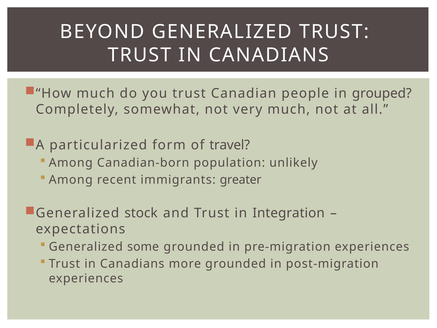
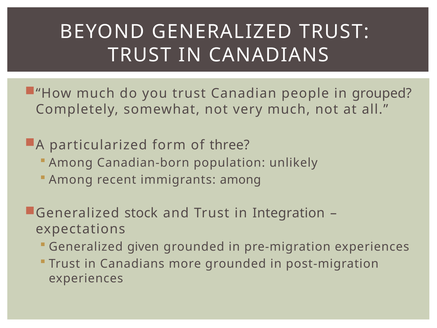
travel: travel -> three (230, 145)
immigrants greater: greater -> among (240, 180)
some: some -> given (143, 247)
